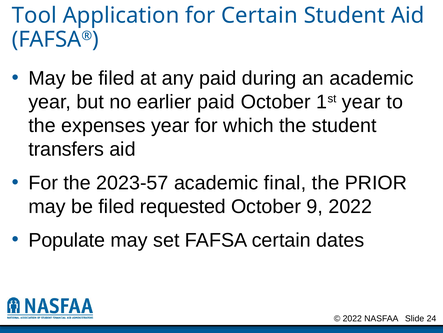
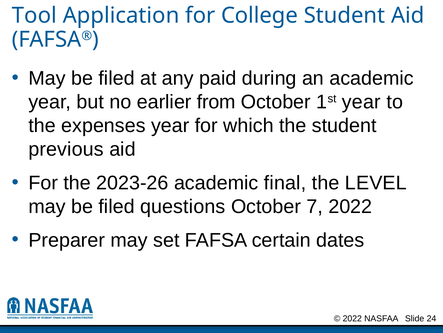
for Certain: Certain -> College (260, 16)
earlier paid: paid -> from (216, 102)
transfers: transfers -> previous (66, 149)
2023-57: 2023-57 -> 2023-26 (132, 183)
PRIOR: PRIOR -> LEVEL (376, 183)
requested: requested -> questions (183, 206)
9: 9 -> 7 (315, 206)
Populate: Populate -> Preparer (67, 240)
